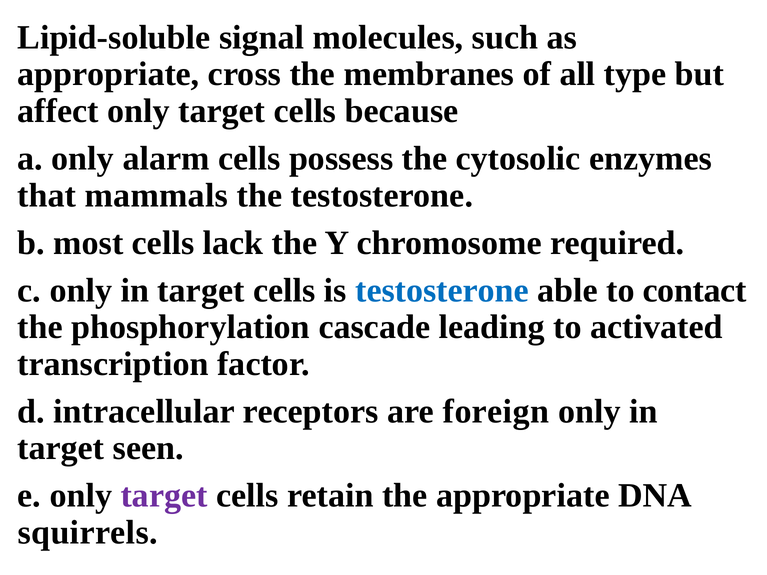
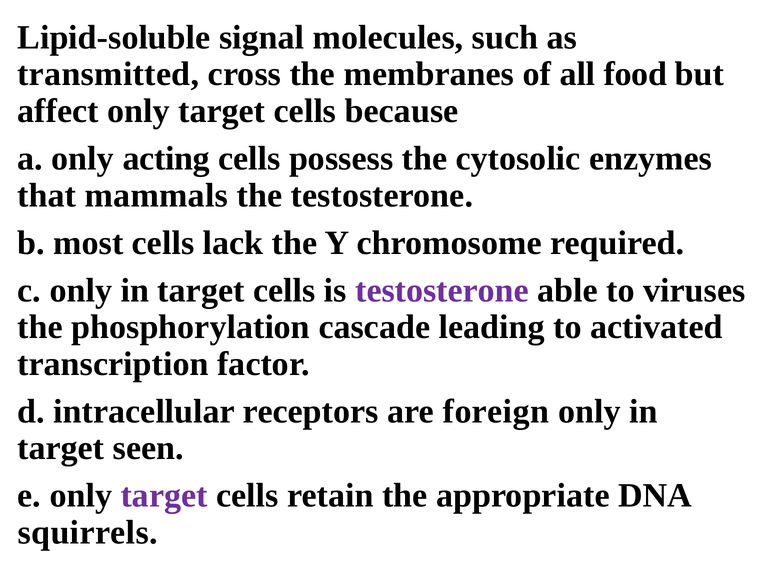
appropriate: appropriate -> transmitted (108, 74)
type: type -> food (635, 74)
alarm: alarm -> acting (166, 159)
testosterone colour: blue -> purple (442, 290)
contact: contact -> viruses (694, 290)
